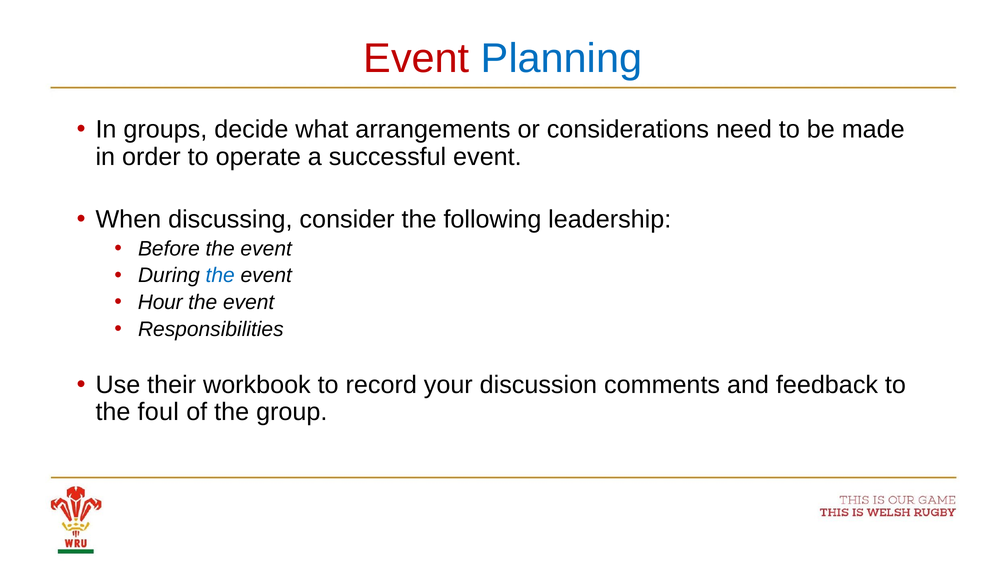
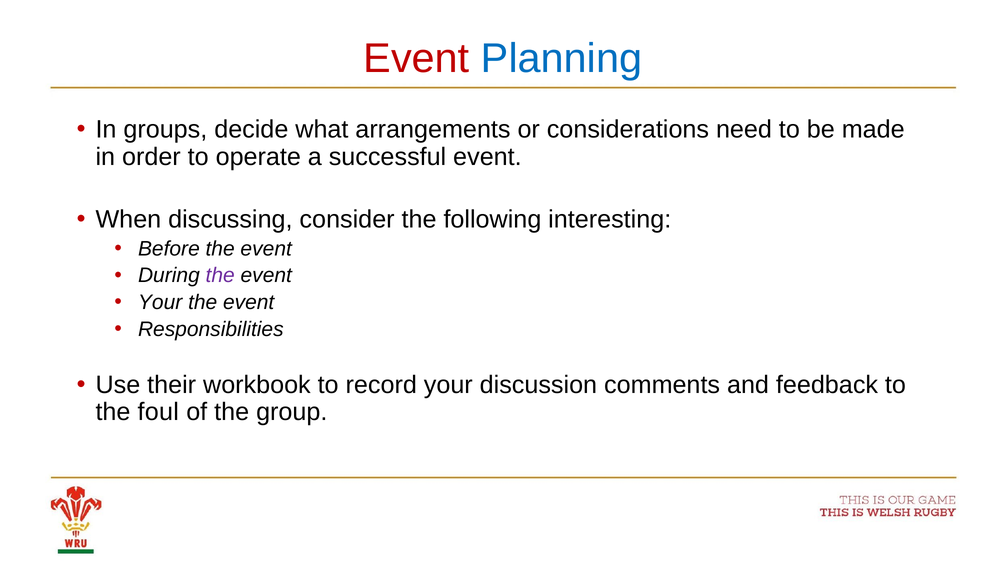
leadership: leadership -> interesting (610, 219)
the colour: blue -> purple (220, 275)
Hour: Hour -> Your (160, 302)
